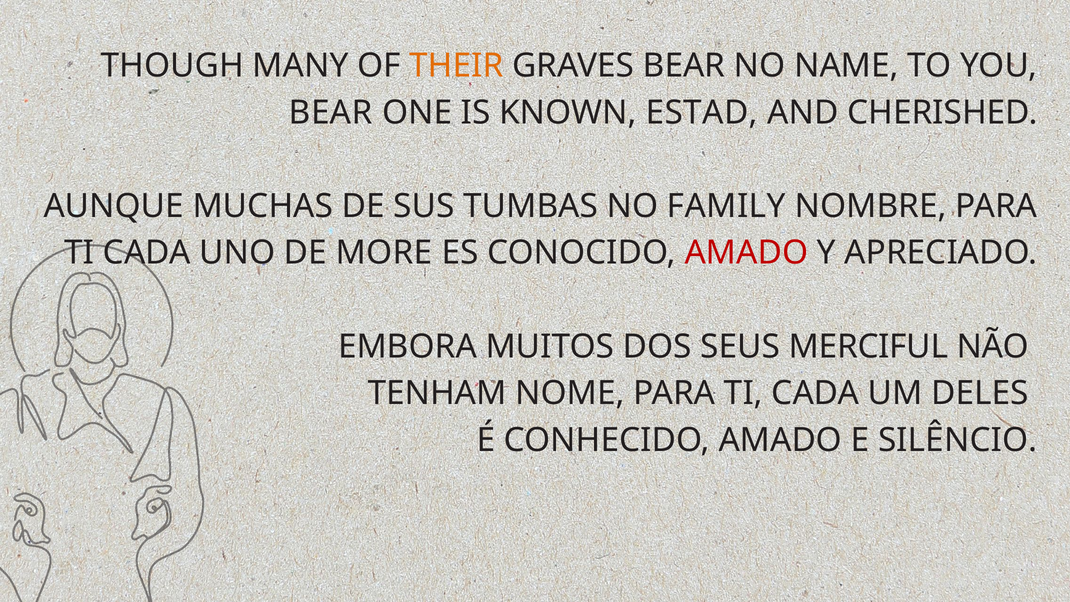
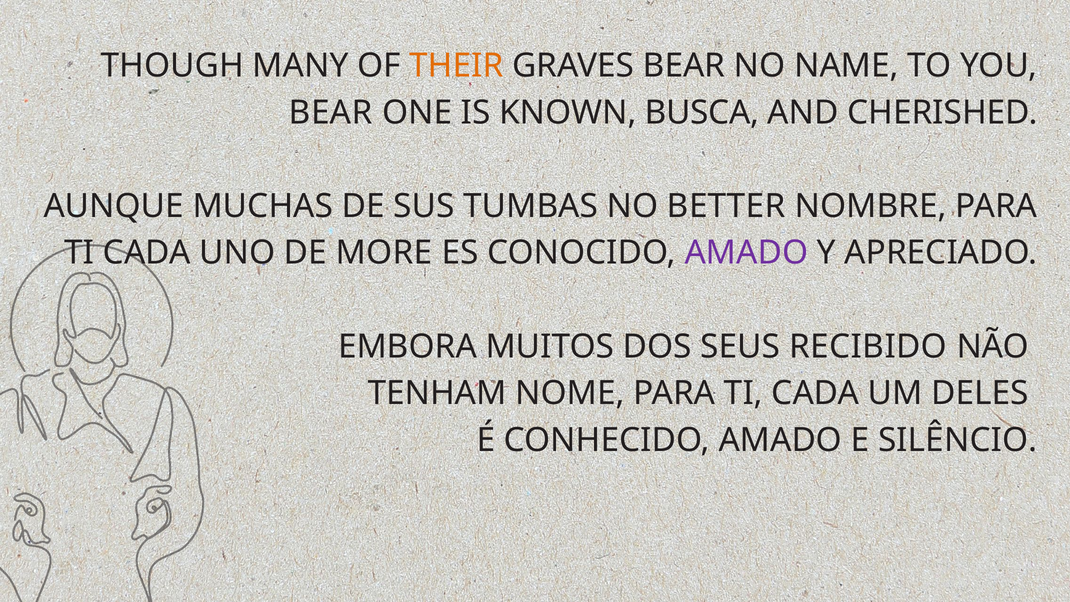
ESTAD: ESTAD -> BUSCA (702, 112)
FAMILY: FAMILY -> BETTER (726, 206)
AMADO colour: red -> purple (746, 253)
MERCIFUL: MERCIFUL -> RECIBIDO (868, 347)
